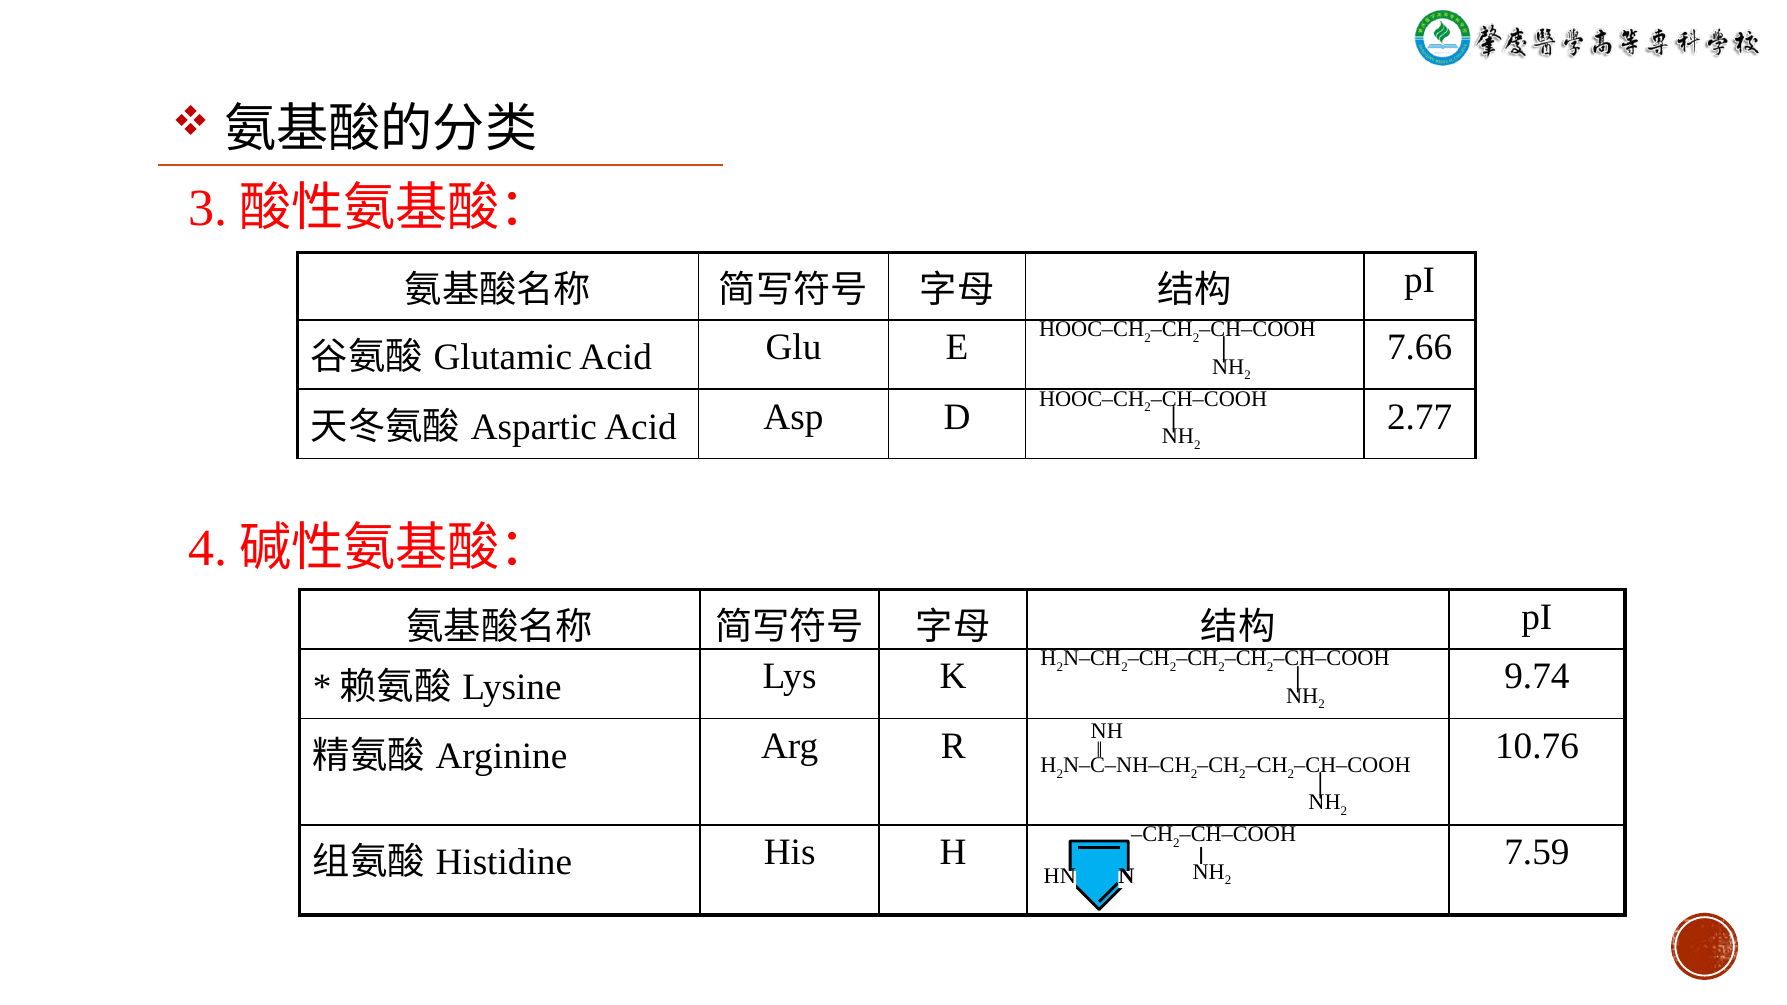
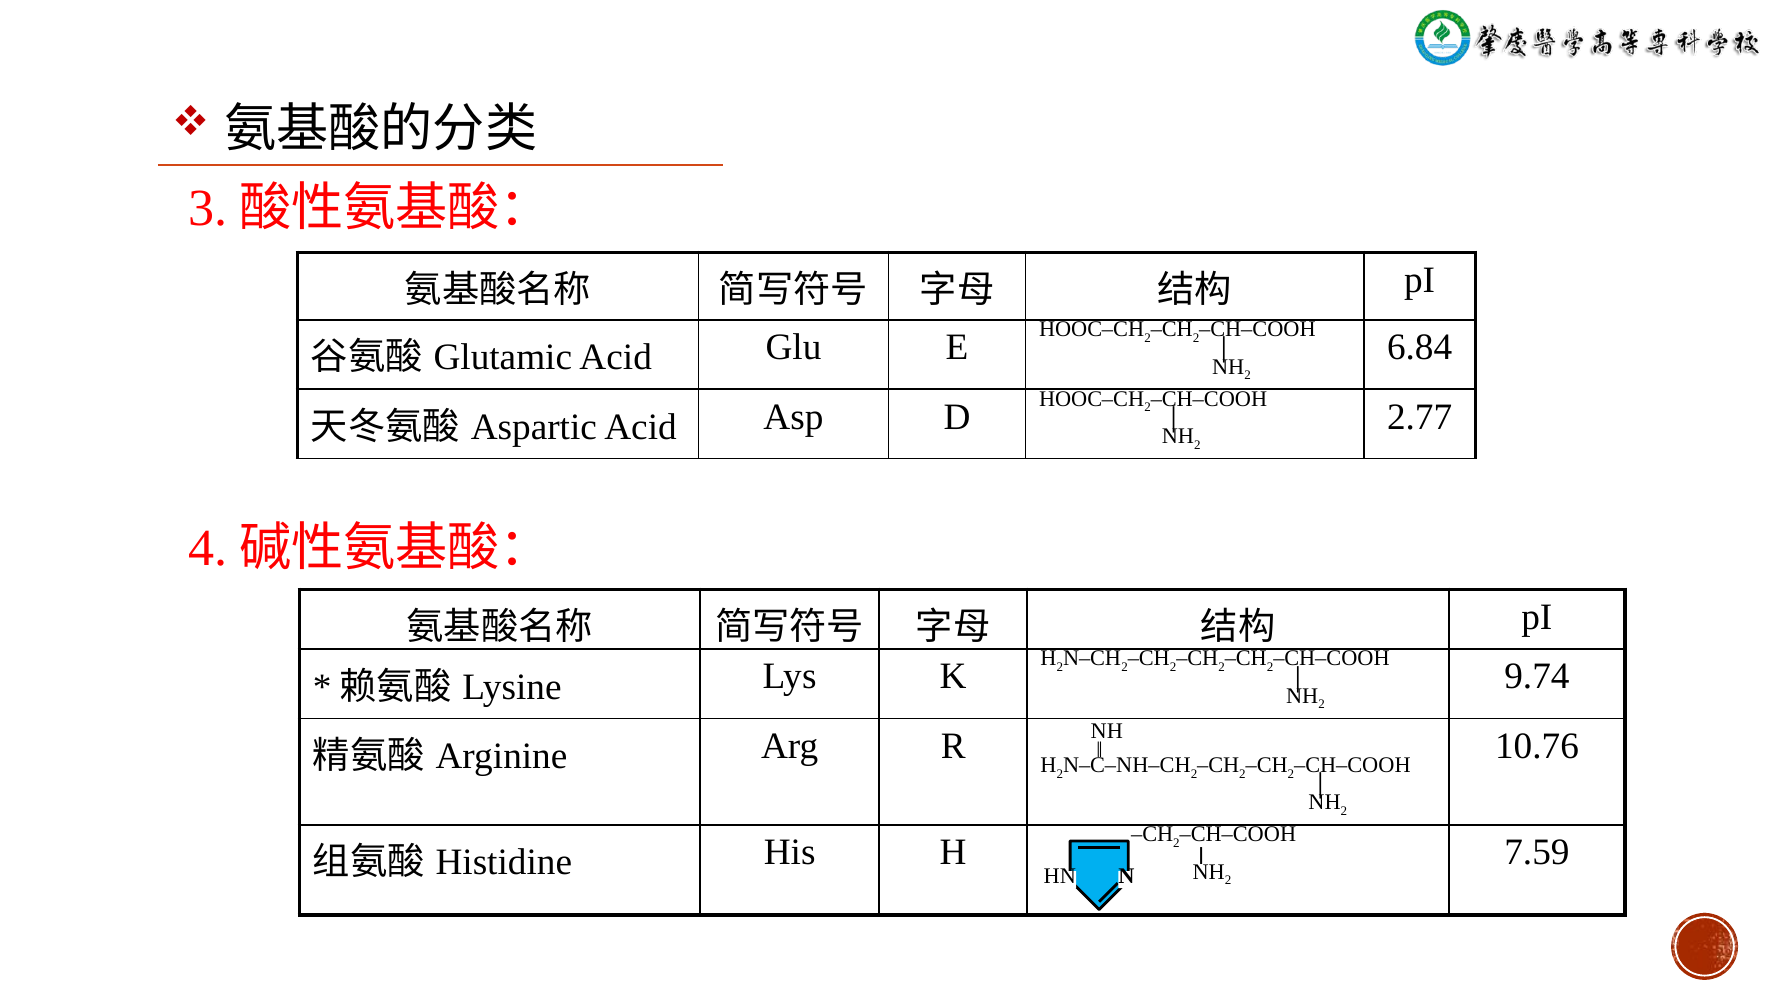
7.66: 7.66 -> 6.84 (1420, 348)
